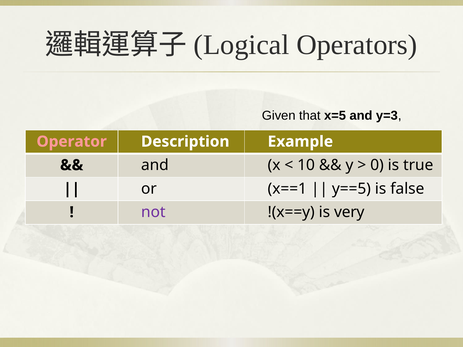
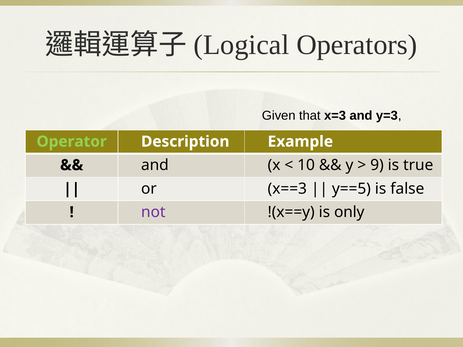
x=5: x=5 -> x=3 (335, 116)
Operator colour: pink -> light green (72, 142)
0: 0 -> 9 (377, 165)
x==1: x==1 -> x==3 (287, 189)
very: very -> only (349, 212)
